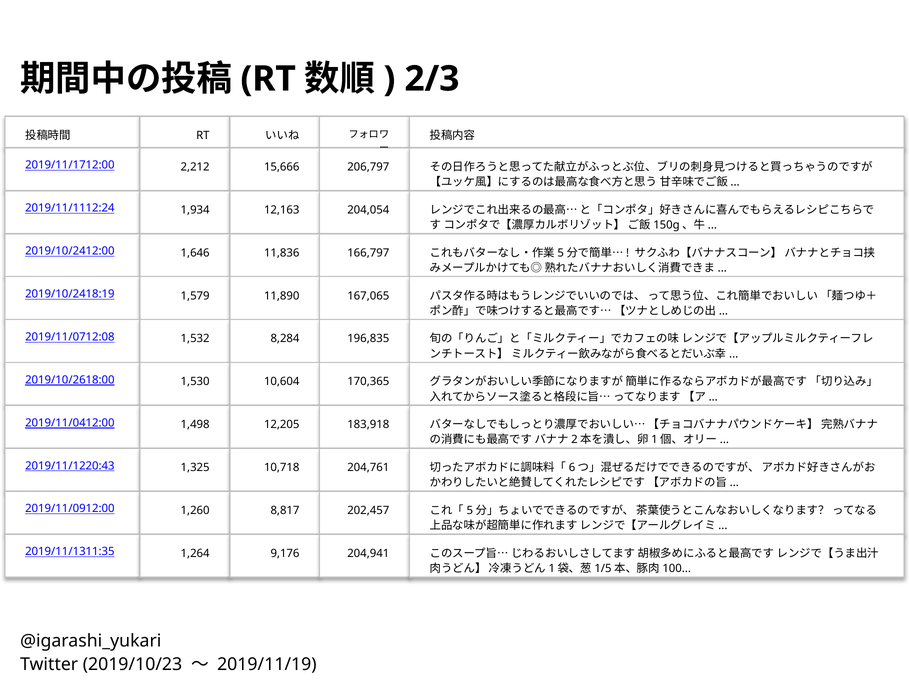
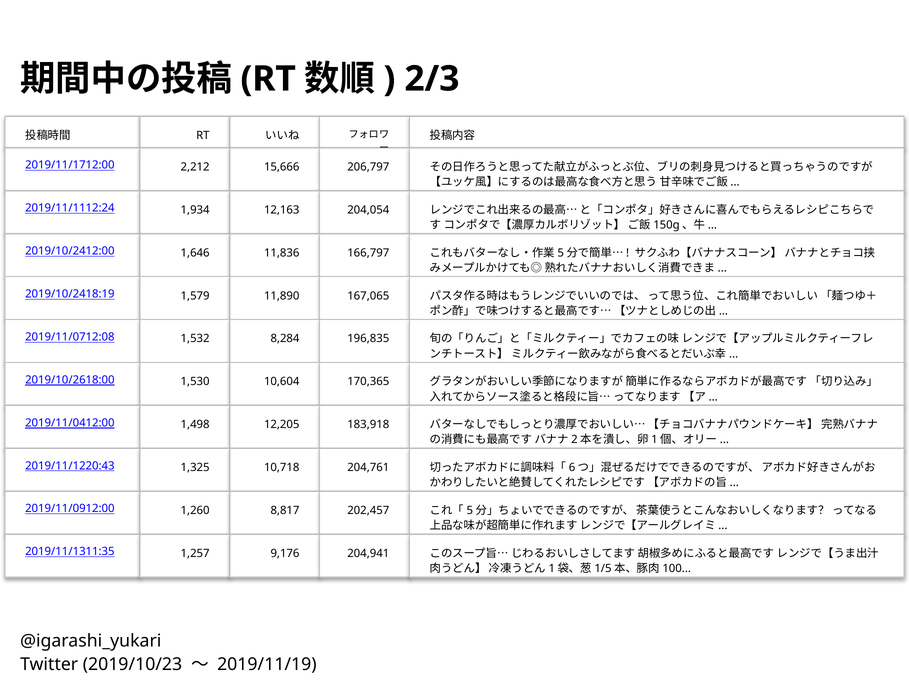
1,264: 1,264 -> 1,257 (195, 553)
